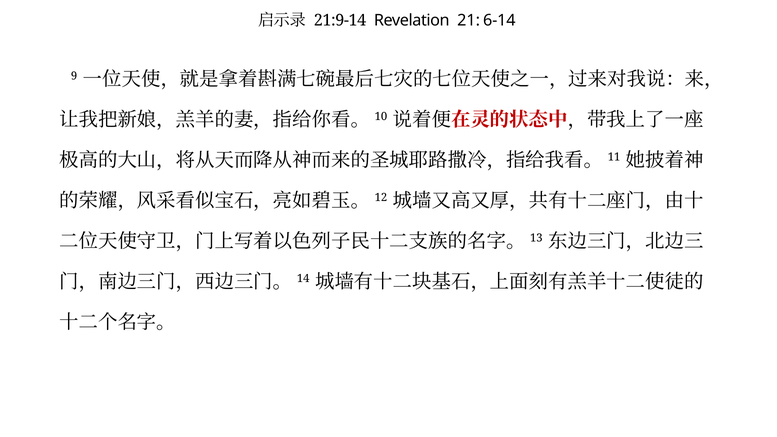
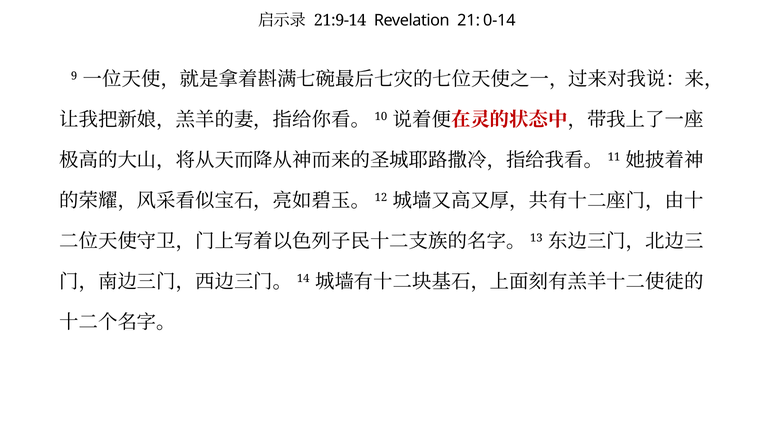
6-14: 6-14 -> 0-14 (499, 21)
